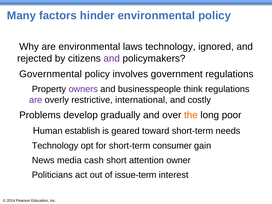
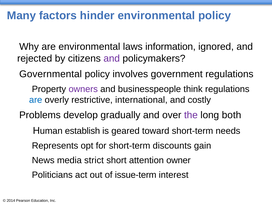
laws technology: technology -> information (170, 47)
are colour: purple -> blue (36, 100)
the colour: orange -> purple (191, 115)
poor: poor -> both (232, 115)
Technology: Technology -> Represents (55, 146)
consumer: consumer -> discounts (172, 146)
cash: cash -> strict (94, 160)
